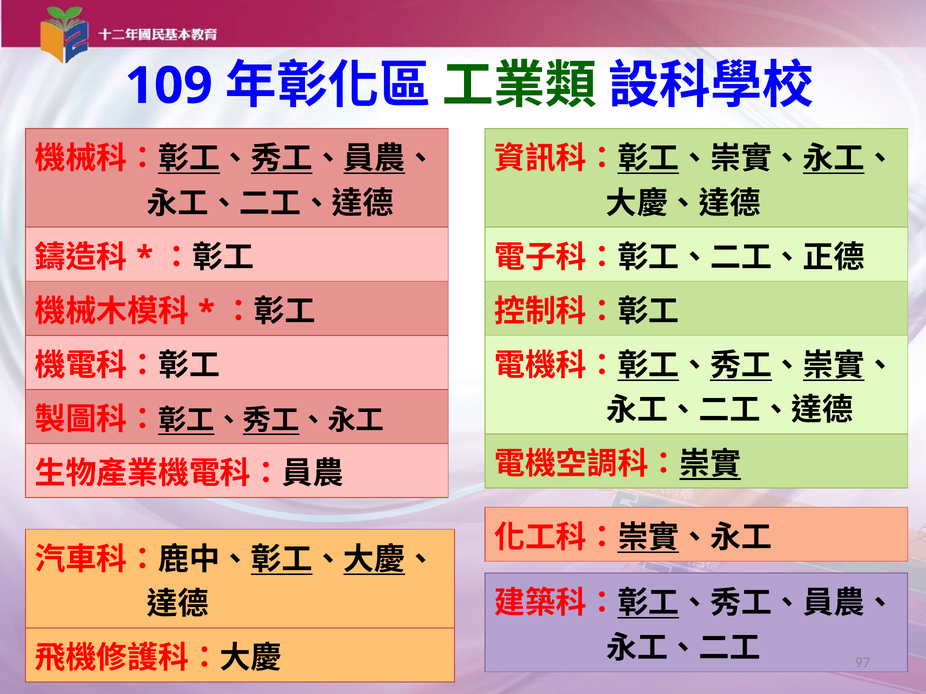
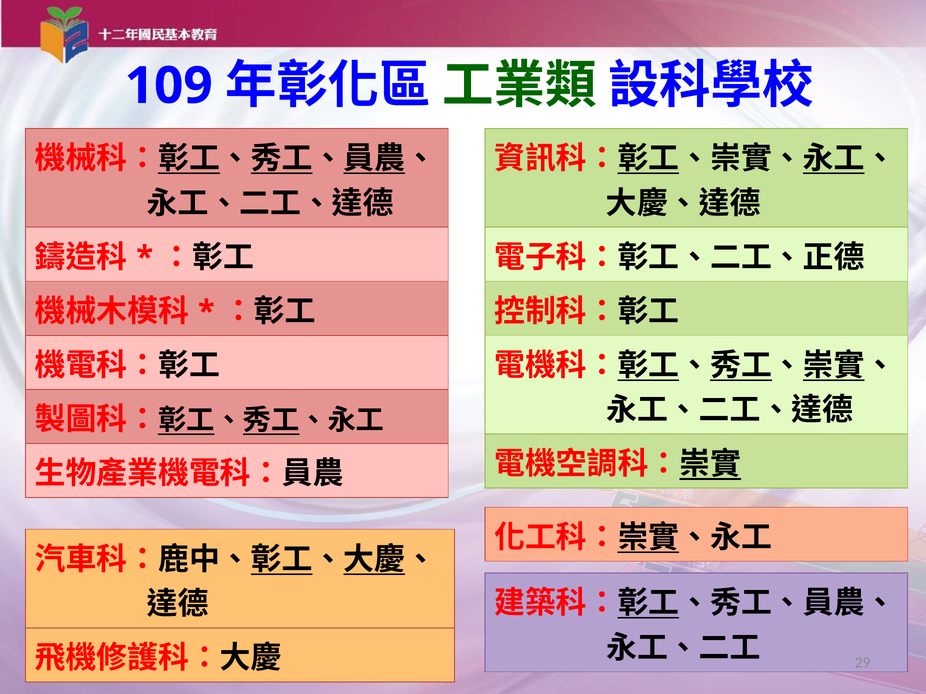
97: 97 -> 29 (863, 663)
